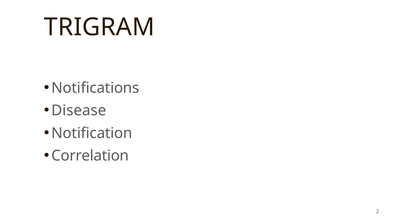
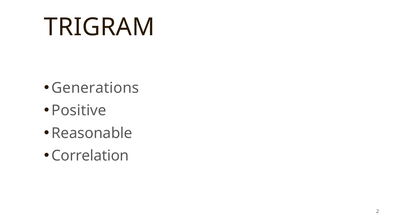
Notifications: Notifications -> Generations (95, 88)
Disease: Disease -> Positive (79, 111)
Notification: Notification -> Reasonable (92, 133)
